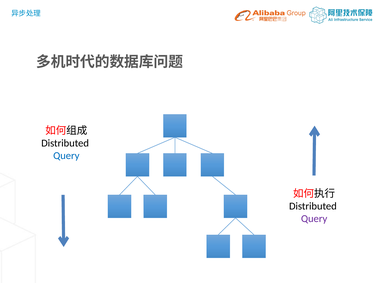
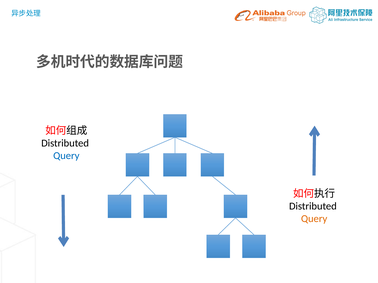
Query colour: purple -> orange (314, 219)
